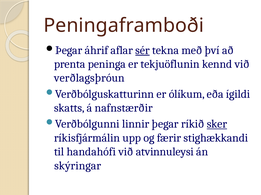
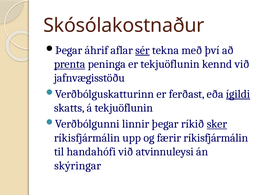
Peningaframboði: Peningaframboði -> Skósólakostnaður (124, 26)
prenta underline: none -> present (70, 64)
verðlagsþróun: verðlagsþróun -> jafnvægisstöðu (89, 78)
ólíkum: ólíkum -> ferðast (187, 94)
ígildi underline: none -> present (238, 94)
á nafnstærðir: nafnstærðir -> tekjuöflunin (124, 108)
færir stighækkandi: stighækkandi -> ríkisfjármálin (216, 138)
